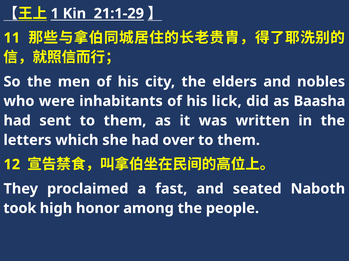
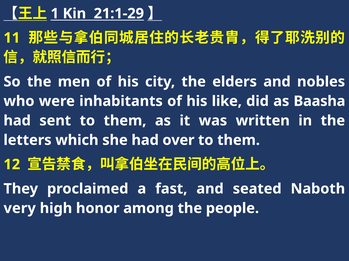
lick: lick -> like (227, 101)
took: took -> very (20, 209)
